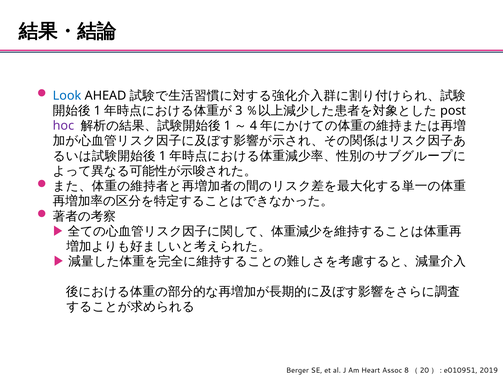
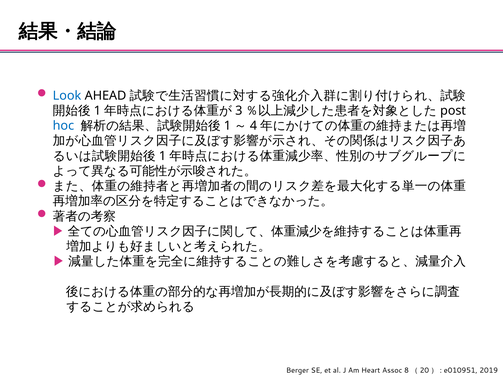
hoc colour: purple -> blue (63, 126)
